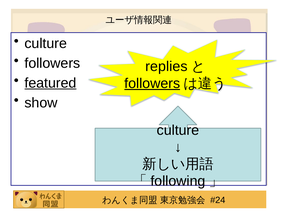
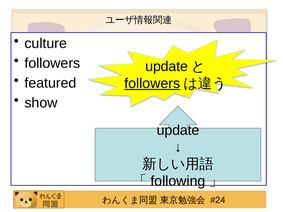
replies: replies -> update (167, 67)
featured underline: present -> none (50, 83)
culture: culture -> update (178, 130)
